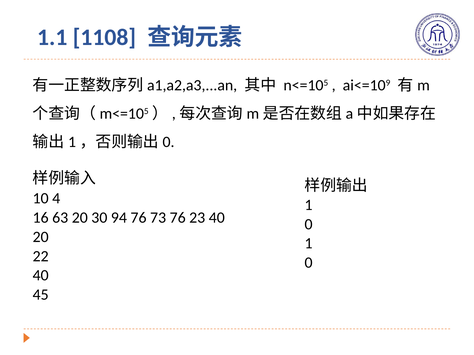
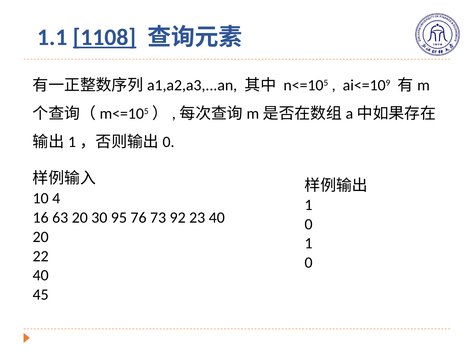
1108 underline: none -> present (105, 37)
94: 94 -> 95 (119, 218)
73 76: 76 -> 92 (178, 218)
